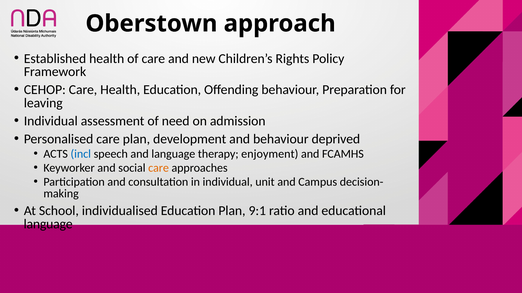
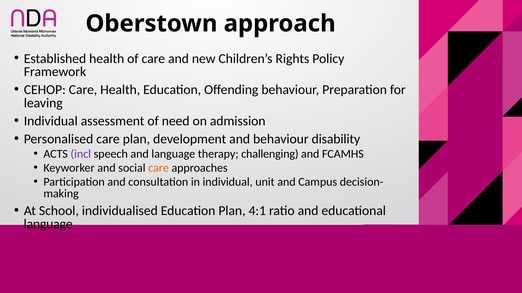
deprived: deprived -> disability (336, 139)
incl colour: blue -> purple (81, 154)
enjoyment: enjoyment -> challenging (270, 154)
9:1: 9:1 -> 4:1 (257, 211)
